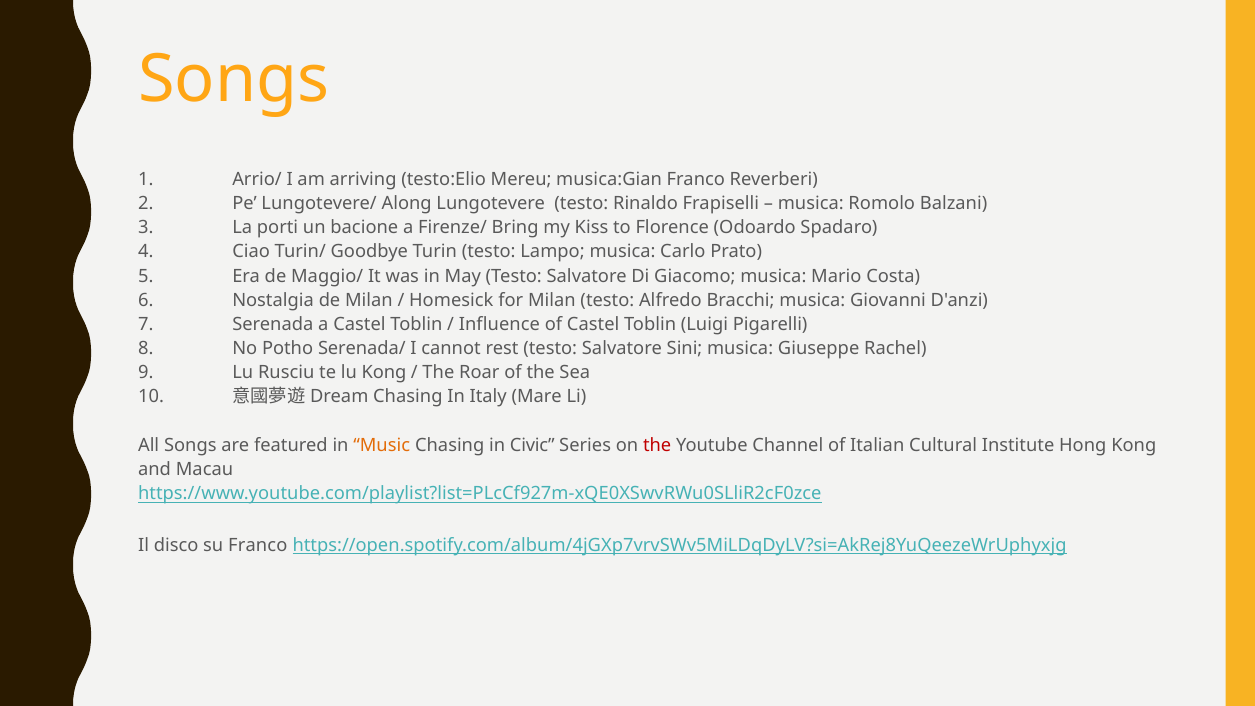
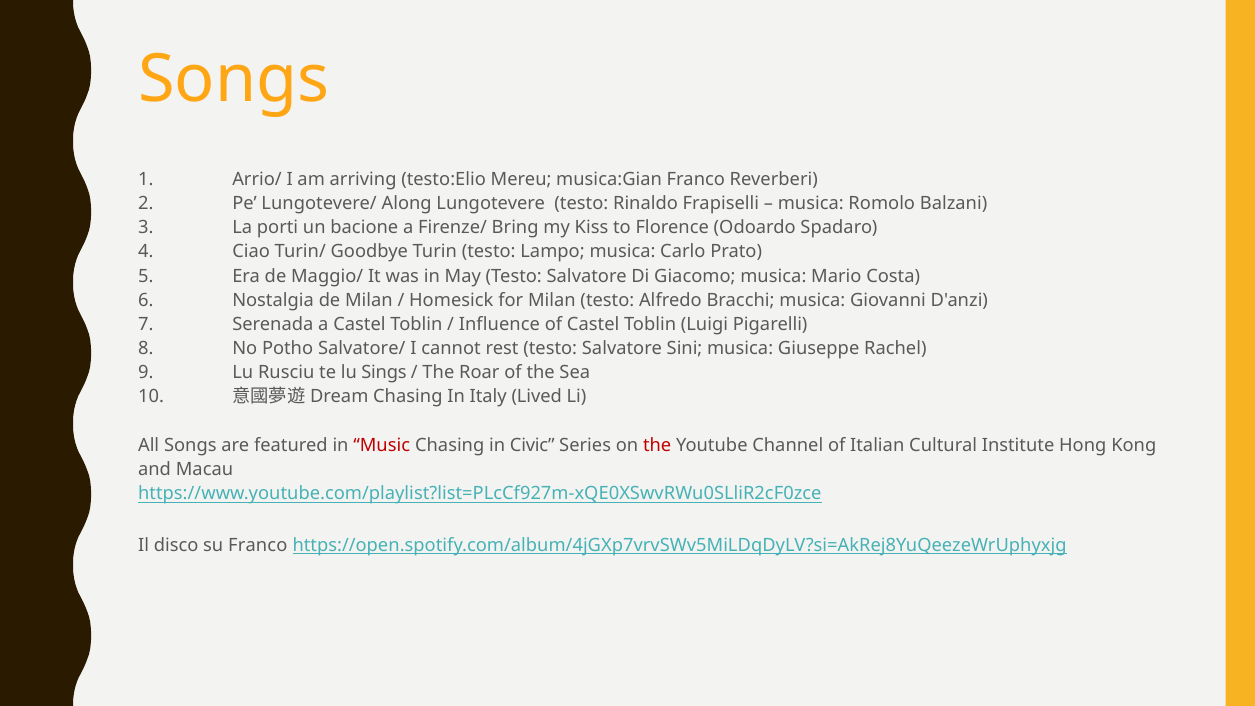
Serenada/: Serenada/ -> Salvatore/ (362, 348)
lu Kong: Kong -> Sings (384, 373)
Mare: Mare -> Lived (537, 397)
Music colour: orange -> red (382, 445)
